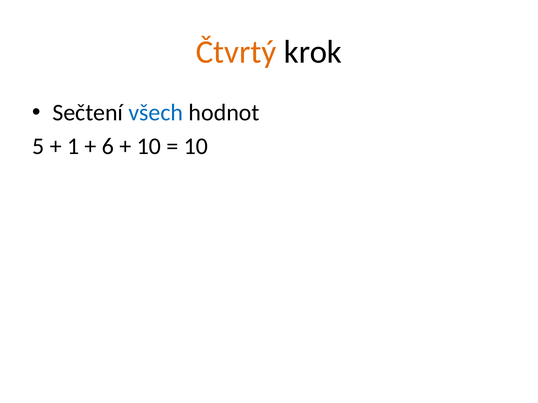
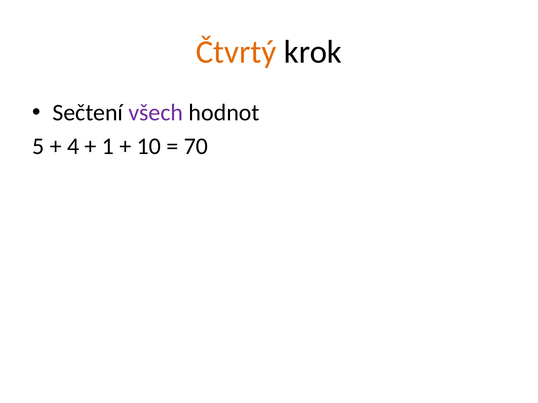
všech colour: blue -> purple (156, 113)
1: 1 -> 4 (73, 146)
6: 6 -> 1 (108, 146)
10: 10 -> 70 (196, 146)
